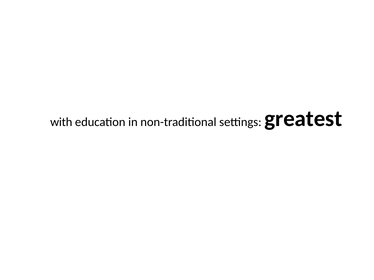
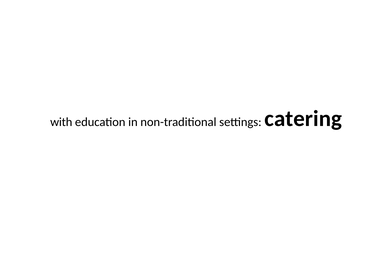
greatest: greatest -> catering (303, 119)
